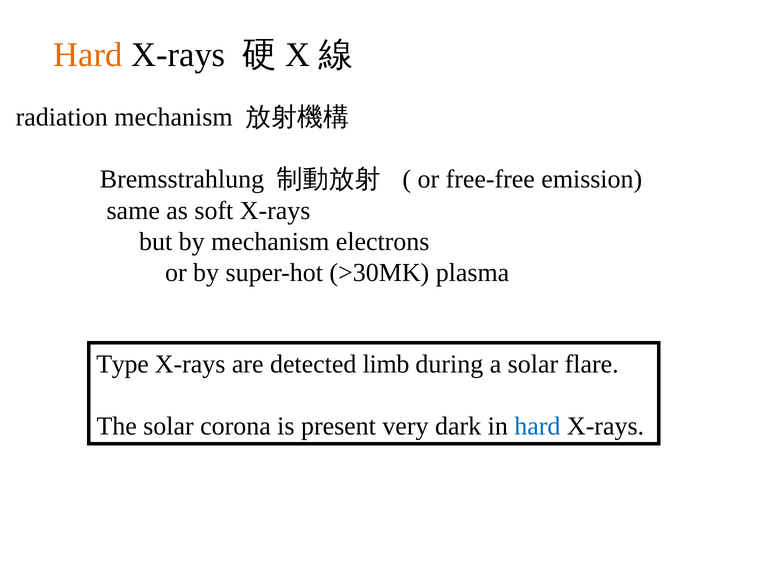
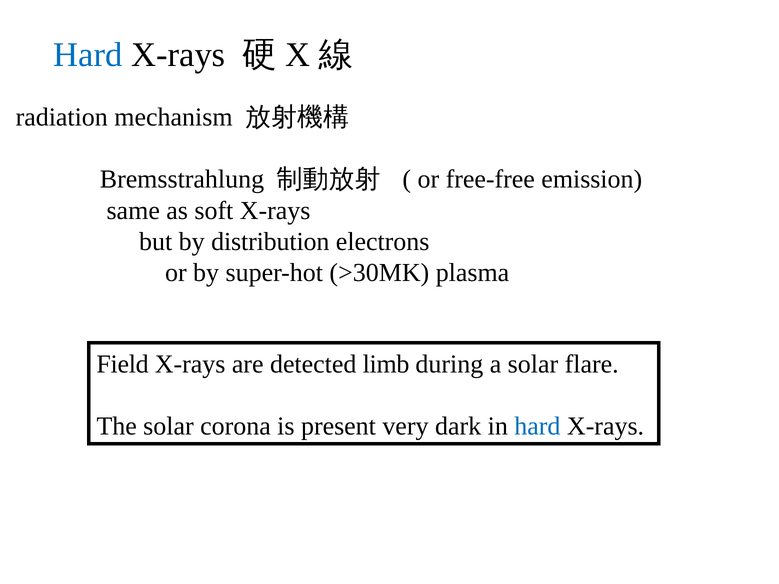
Hard colour: orange -> blue (88, 55)
by mechanism: mechanism -> distribution (270, 242)
Type: Type -> Field (123, 364)
